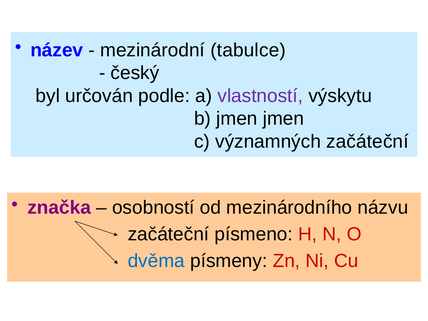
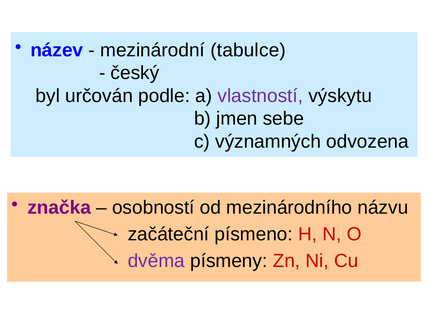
jmen jmen: jmen -> sebe (283, 119)
významných začáteční: začáteční -> odvozena (368, 141)
dvěma colour: blue -> purple (156, 261)
